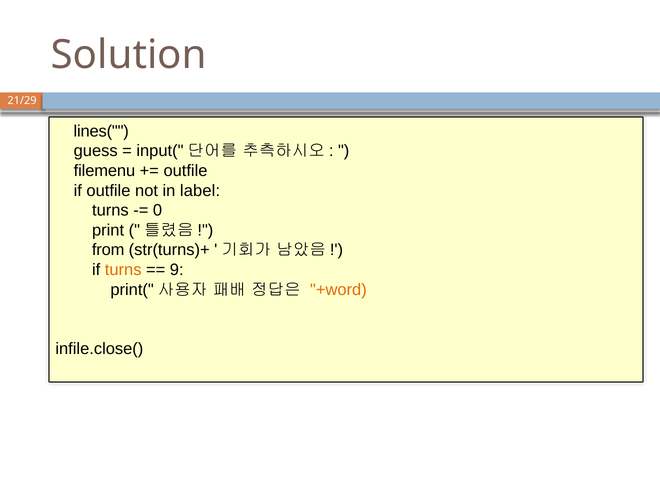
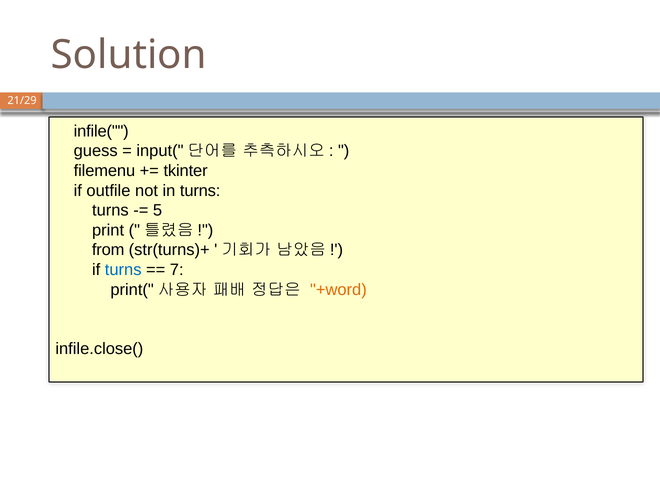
lines(: lines( -> infile( (101, 131)
outfile: outfile -> tkinter (186, 171)
in label: label -> turns (200, 191)
0: 0 -> 5 (158, 210)
turns colour: orange -> blue (123, 270)
9: 9 -> 7 (177, 270)
